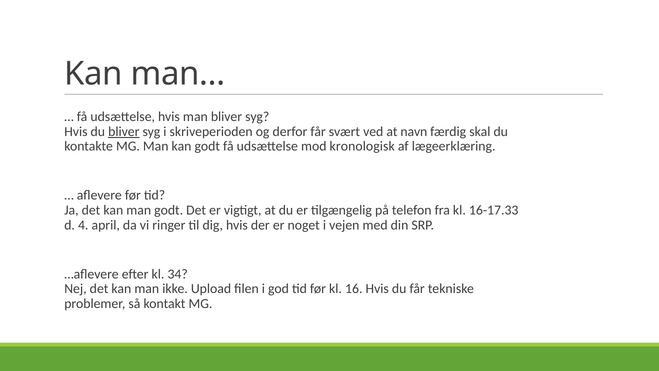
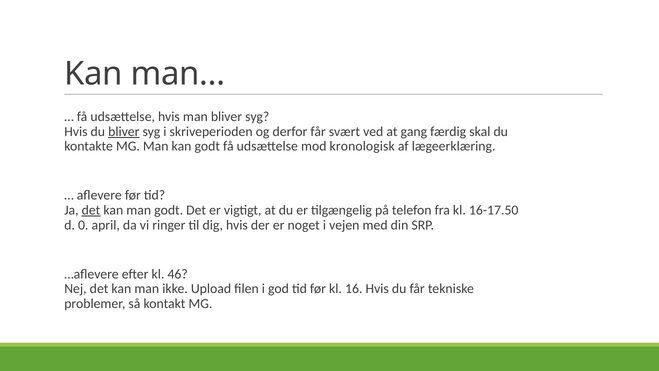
navn: navn -> gang (414, 131)
det underline: none -> present (91, 210)
16-17.33: 16-17.33 -> 16-17.50 (494, 210)
4: 4 -> 0 (83, 225)
34: 34 -> 46 (178, 274)
